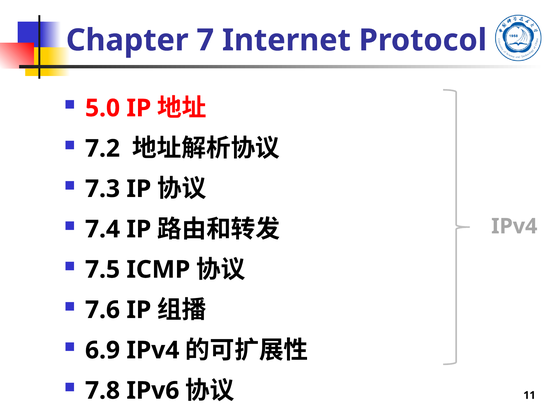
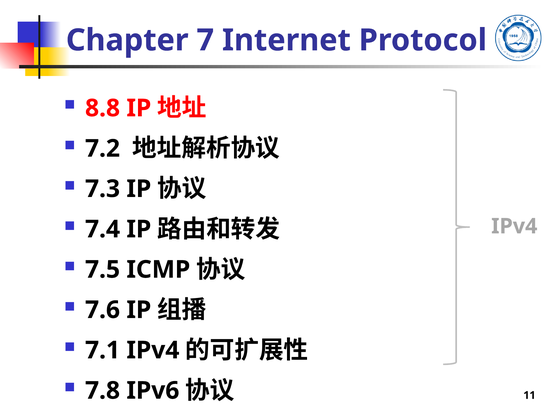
5.0: 5.0 -> 8.8 (103, 108)
6.9: 6.9 -> 7.1 (103, 350)
